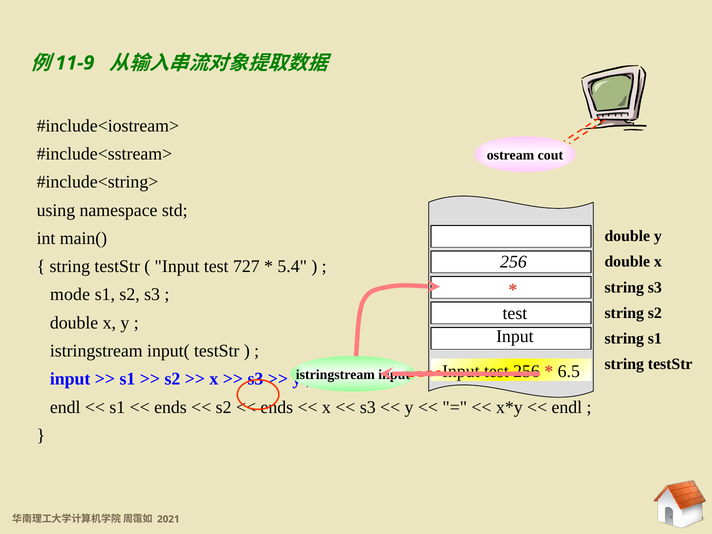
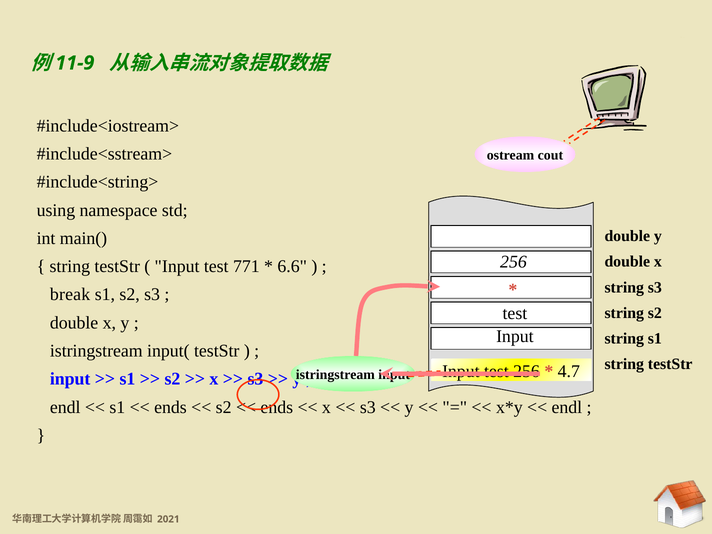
727: 727 -> 771 (246, 266)
5.4: 5.4 -> 6.6 (292, 266)
mode: mode -> break (70, 295)
6.5: 6.5 -> 4.7 (569, 371)
